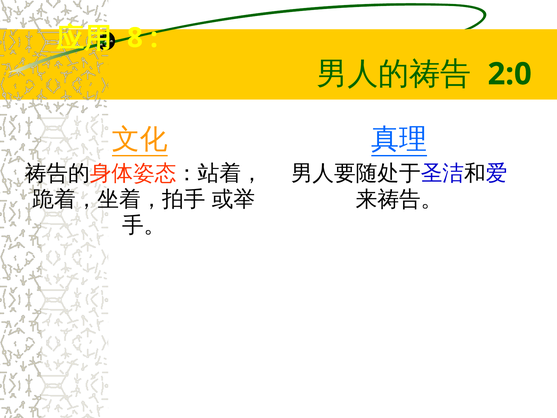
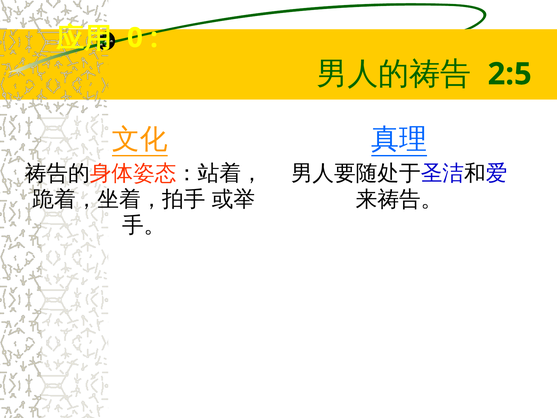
8: 8 -> 0 (135, 38)
2:0: 2:0 -> 2:5 (510, 74)
